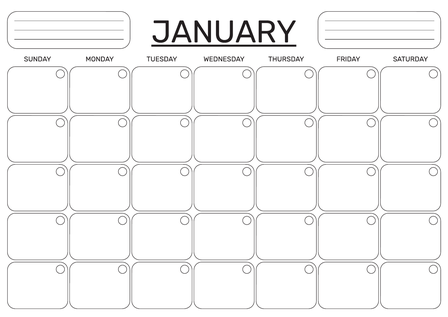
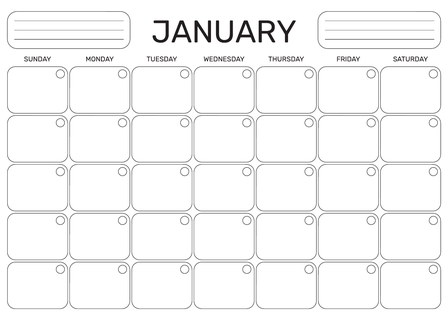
JANUARY underline: present -> none (224, 32)
